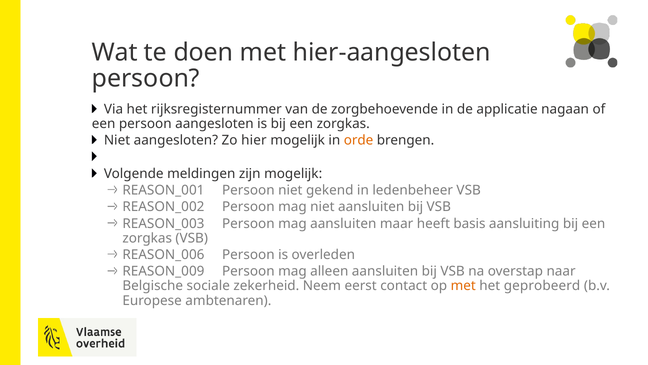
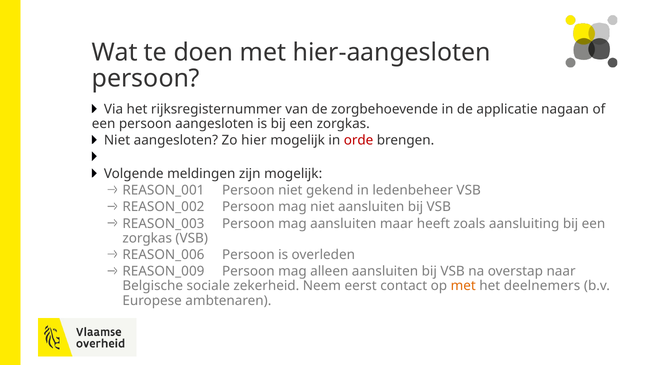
orde colour: orange -> red (359, 140)
basis: basis -> zoals (469, 223)
geprobeerd: geprobeerd -> deelnemers (542, 286)
